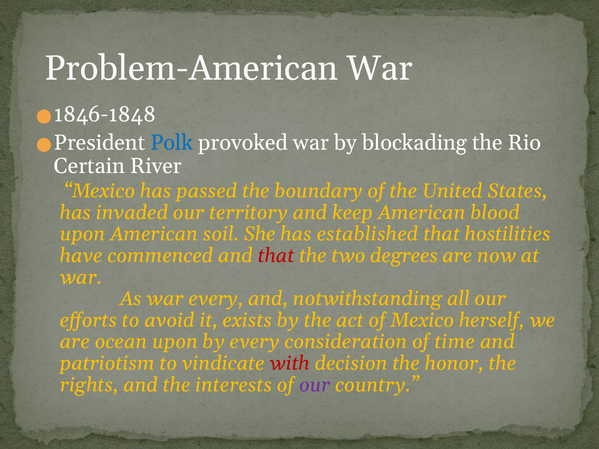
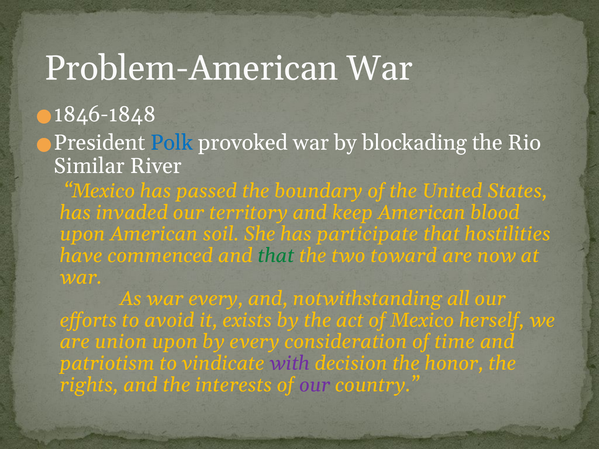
Certain: Certain -> Similar (89, 166)
established: established -> participate (368, 234)
that colour: red -> green (276, 256)
degrees: degrees -> toward (404, 256)
ocean: ocean -> union (121, 342)
with colour: red -> purple (290, 363)
